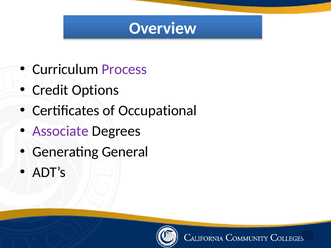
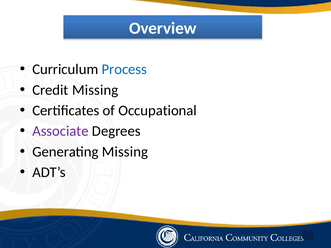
Process colour: purple -> blue (124, 69)
Credit Options: Options -> Missing (95, 90)
Generating General: General -> Missing (125, 152)
